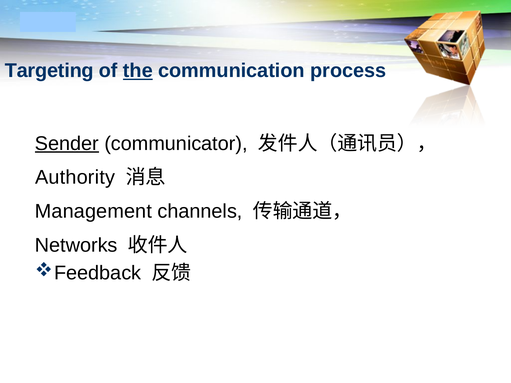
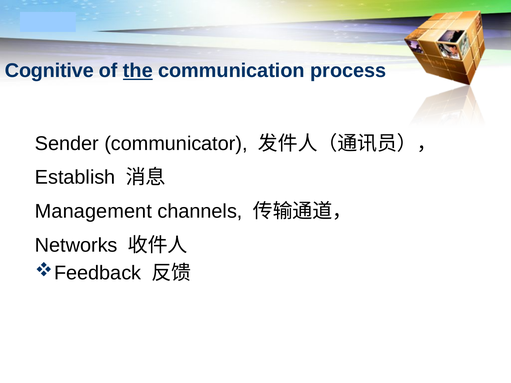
Targeting: Targeting -> Cognitive (49, 71)
Sender underline: present -> none (67, 144)
Authority: Authority -> Establish (75, 178)
